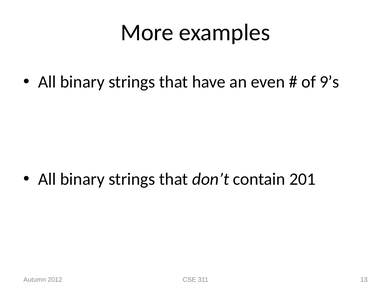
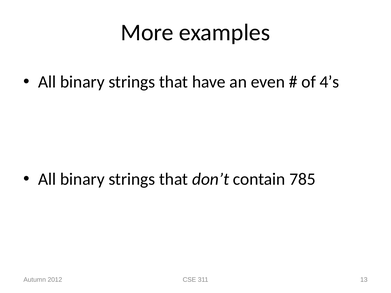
9’s: 9’s -> 4’s (329, 82)
201: 201 -> 785 (303, 179)
